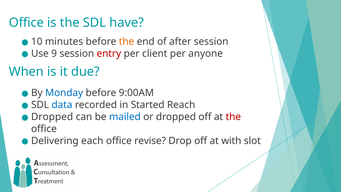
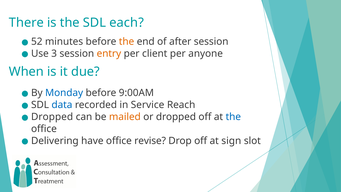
Office: Office -> There (26, 23)
have: have -> each (127, 23)
10: 10 -> 52 (37, 42)
9: 9 -> 3 (54, 53)
entry colour: red -> orange (109, 53)
Started: Started -> Service (148, 105)
mailed colour: blue -> orange (125, 117)
the colour: red -> blue (233, 117)
each: each -> have (92, 141)
with: with -> sign (231, 141)
